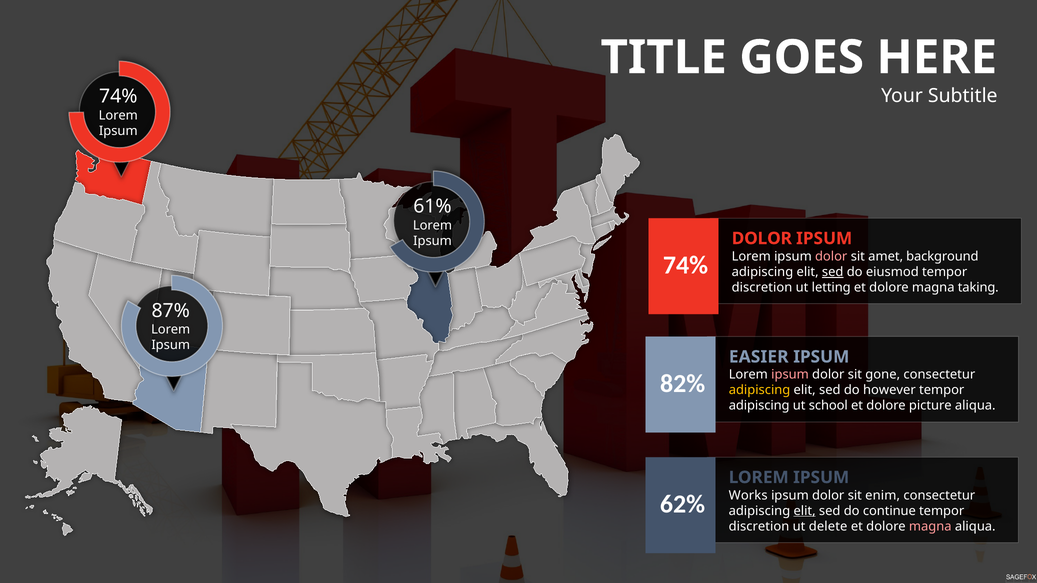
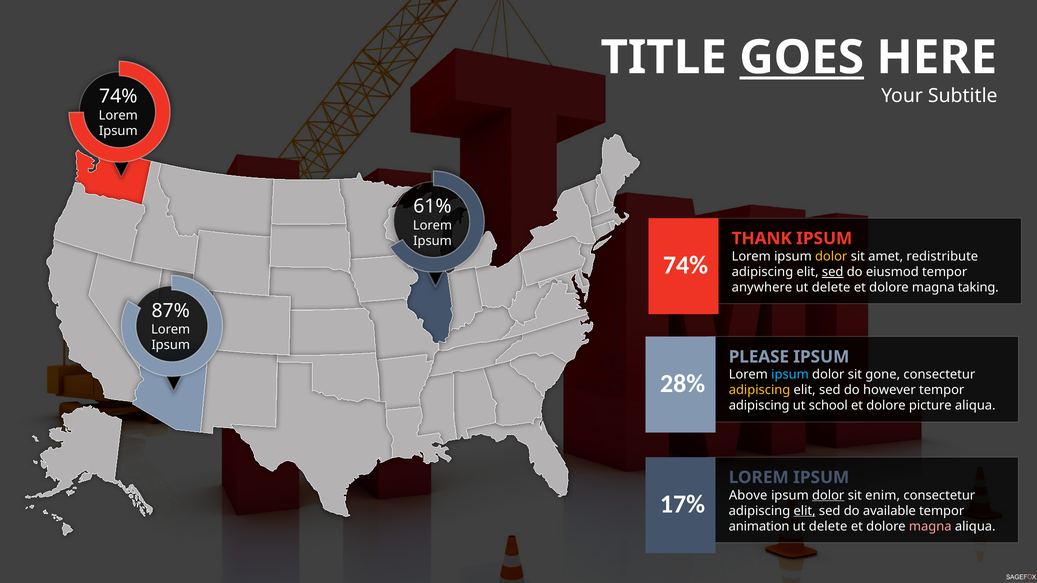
GOES underline: none -> present (802, 58)
DOLOR: DOLOR -> THANK (762, 239)
dolor colour: pink -> yellow (831, 256)
background: background -> redistribute (942, 256)
discretion: discretion -> anywhere (762, 288)
letting: letting -> delete (831, 288)
EASIER: EASIER -> PLEASE (759, 357)
ipsum colour: pink -> light blue (790, 375)
82%: 82% -> 28% (683, 384)
Works: Works -> Above (748, 496)
dolor underline: none -> present (828, 496)
62%: 62% -> 17% (683, 505)
continue: continue -> available (889, 511)
discretion: discretion -> animation (759, 527)
